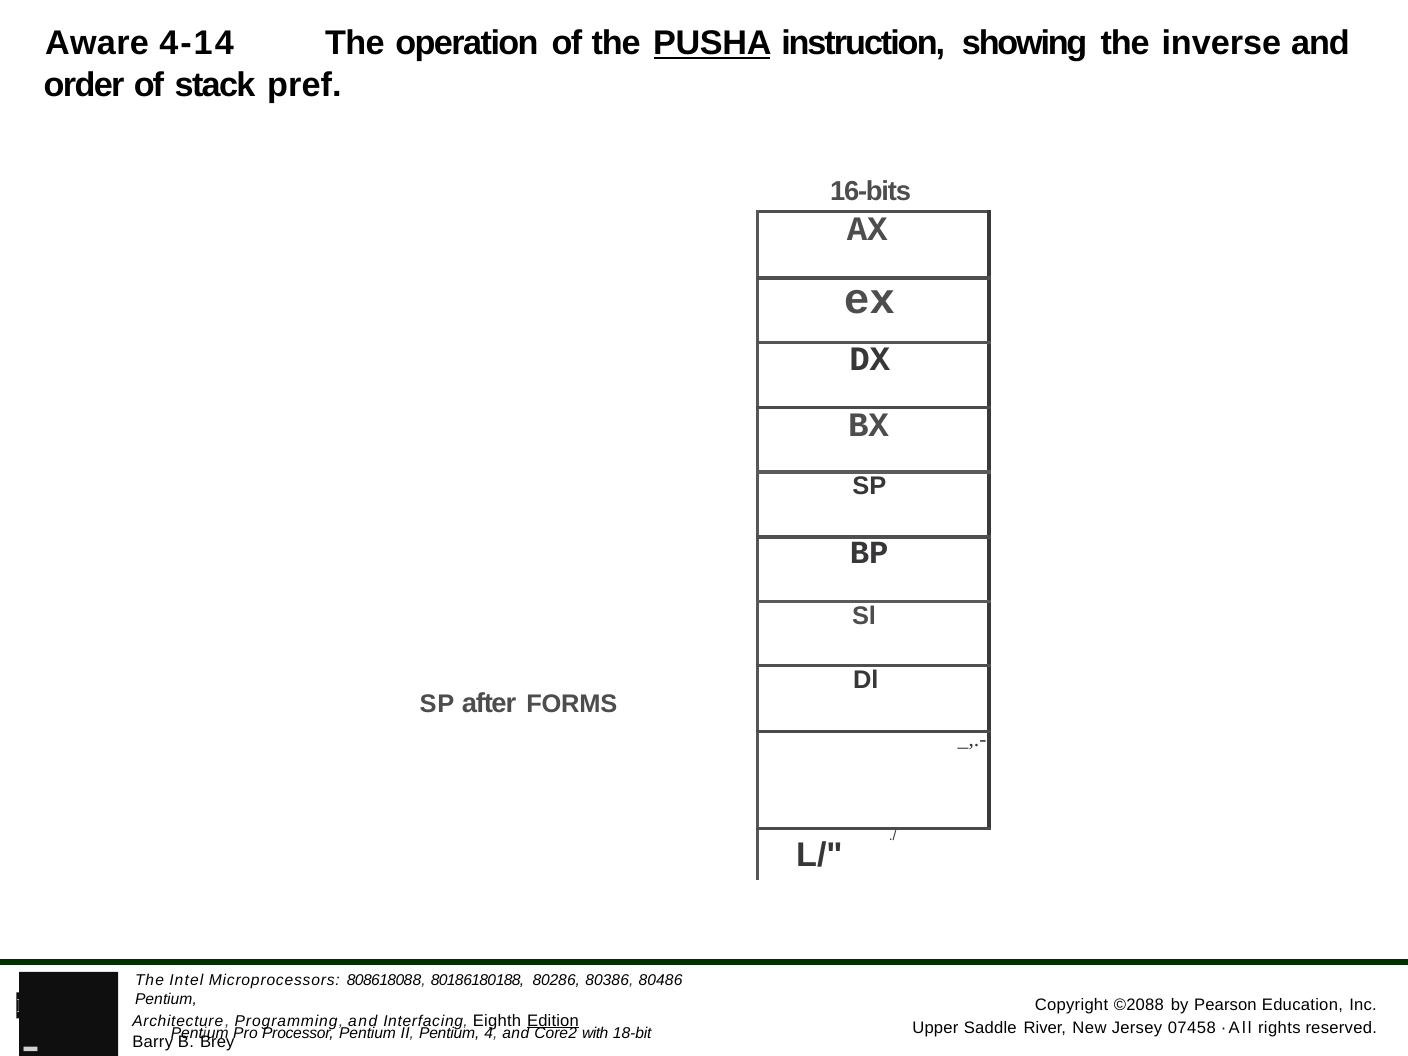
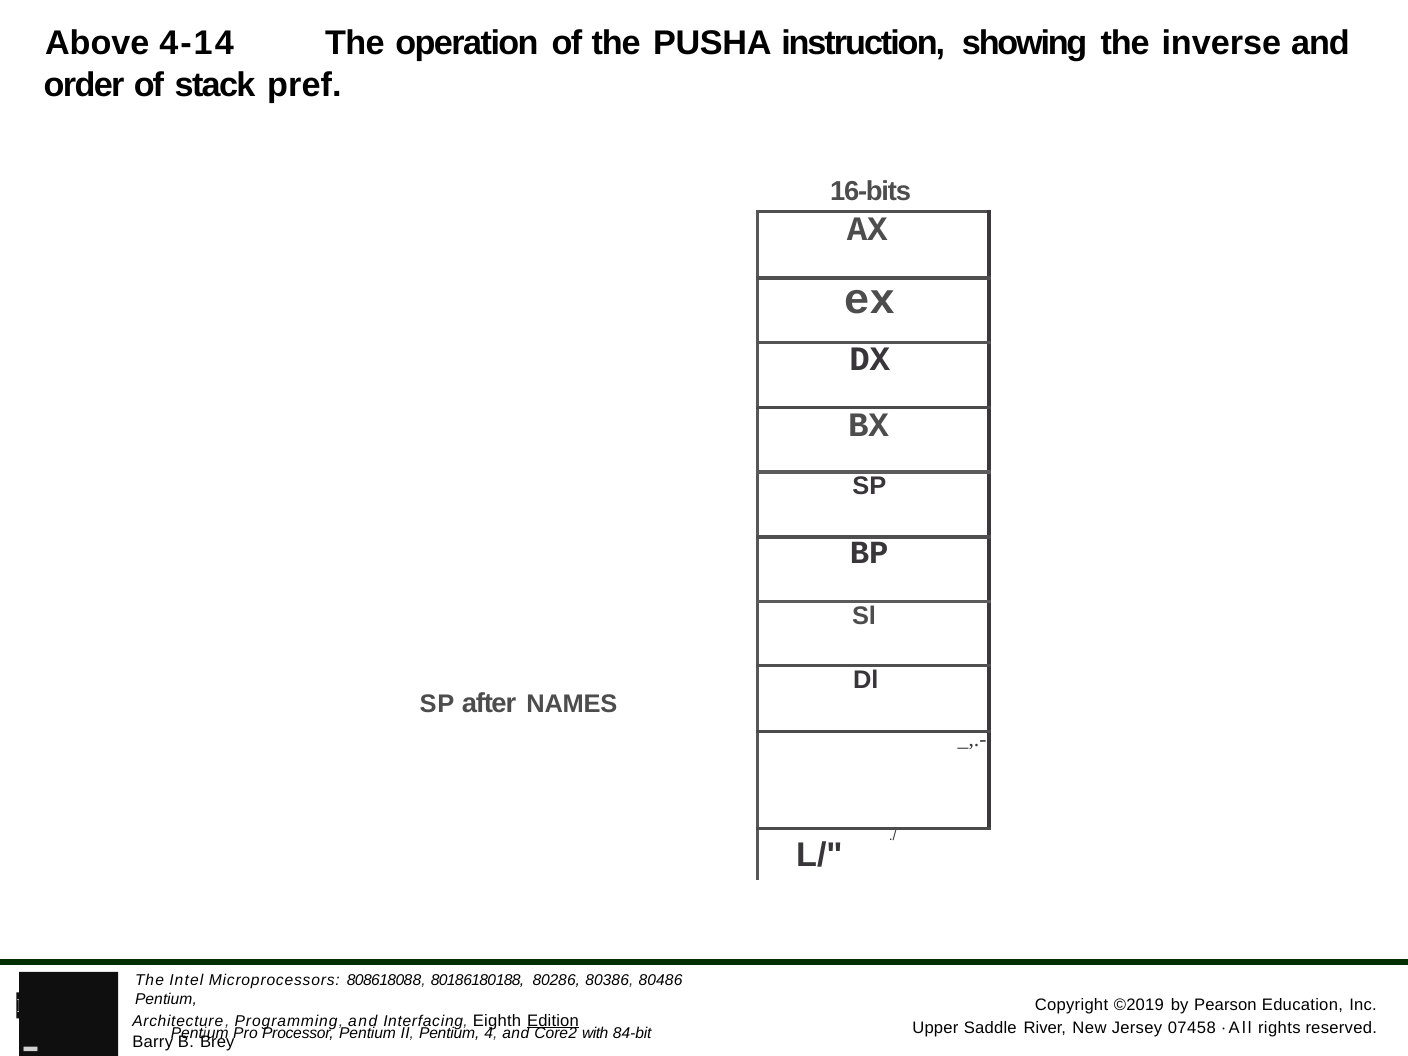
Aware: Aware -> Above (97, 43)
PUSHA underline: present -> none (712, 43)
FORMS: FORMS -> NAMES (572, 704)
©2088: ©2088 -> ©2019 (1139, 1005)
18-bit: 18-bit -> 84-bit (632, 1033)
